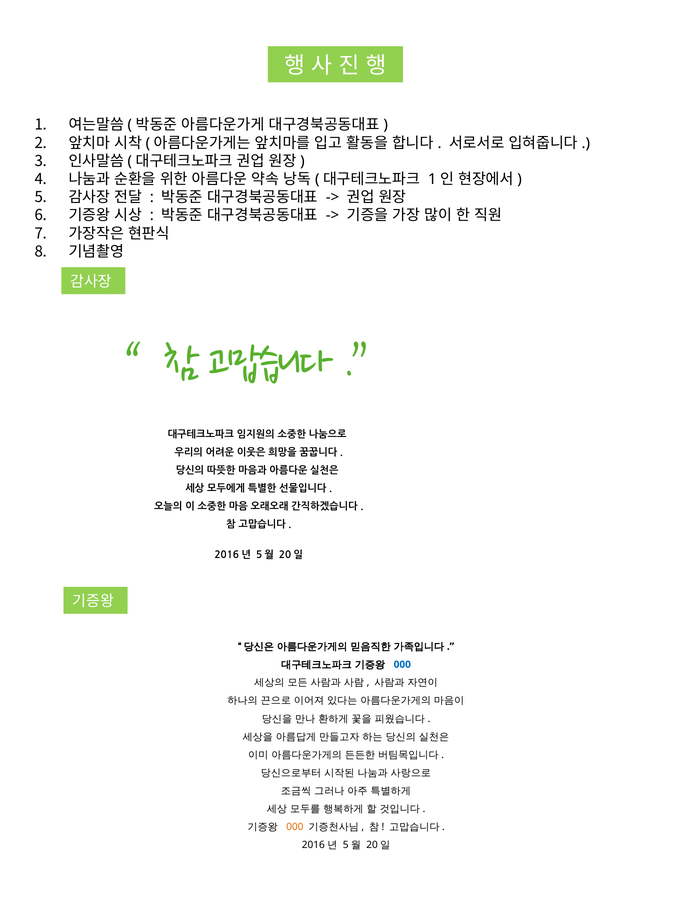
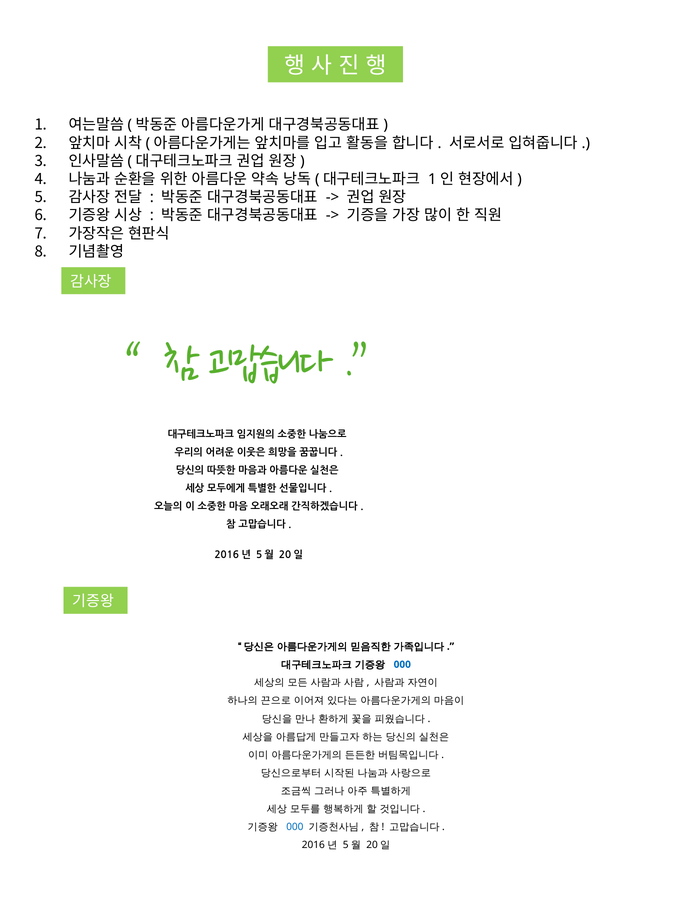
000 colour: orange -> blue (295, 826)
